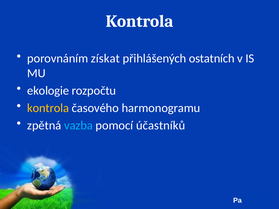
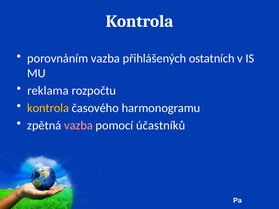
porovnáním získat: získat -> vazba (105, 59)
ekologie: ekologie -> reklama (48, 91)
vazba colour: light blue -> pink (78, 125)
